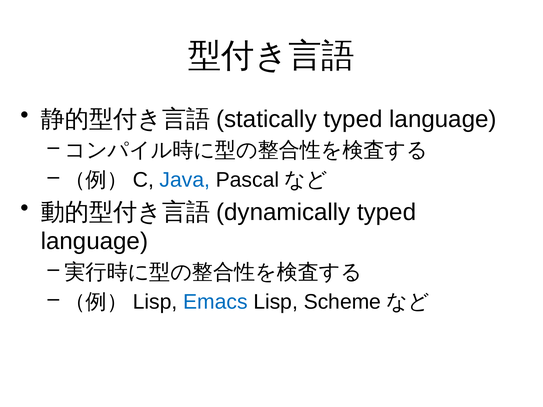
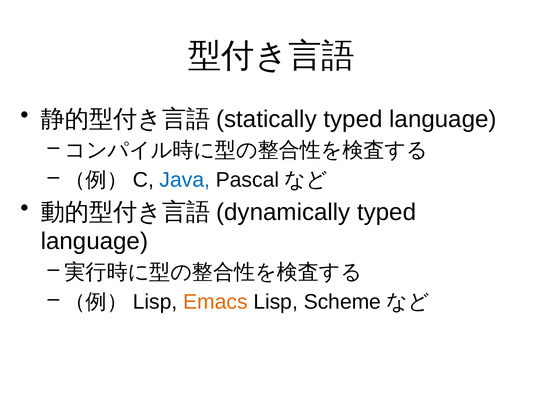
Emacs colour: blue -> orange (215, 302)
